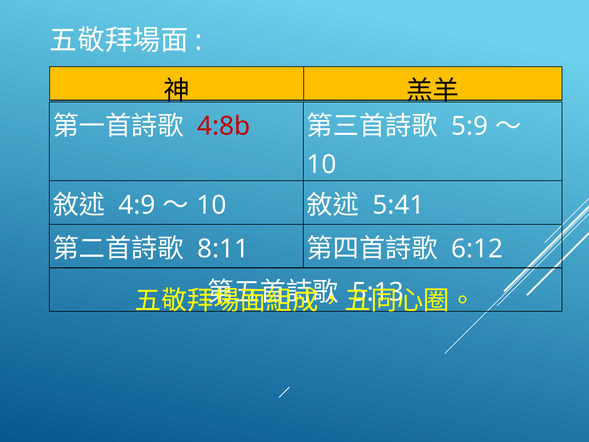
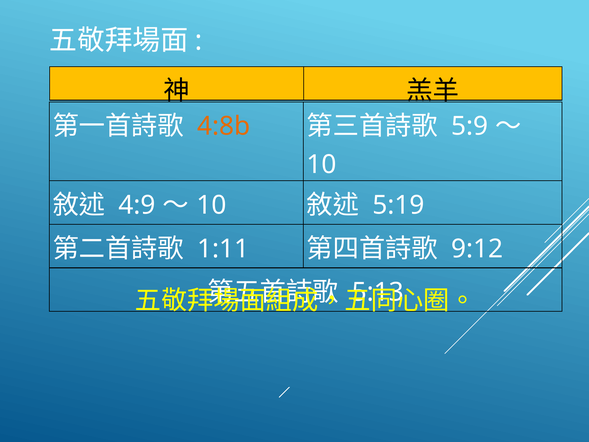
4:8b colour: red -> orange (224, 126)
5:41: 5:41 -> 5:19 (398, 205)
8:11: 8:11 -> 1:11 (223, 249)
6:12: 6:12 -> 9:12 (477, 249)
